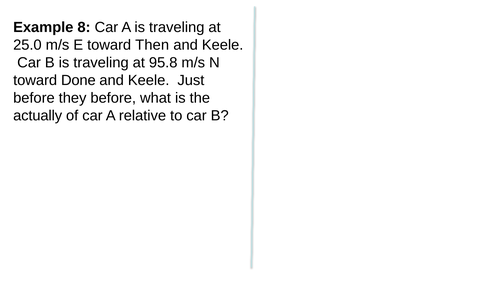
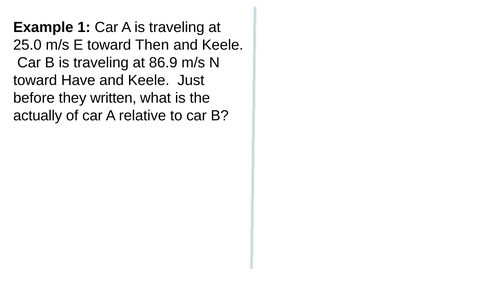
8: 8 -> 1 (84, 27)
95.8: 95.8 -> 86.9 (163, 63)
Done: Done -> Have (78, 80)
they before: before -> written (113, 98)
